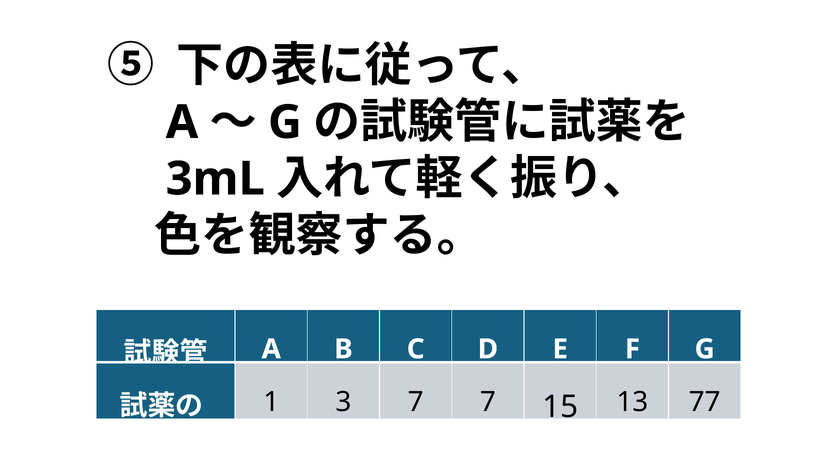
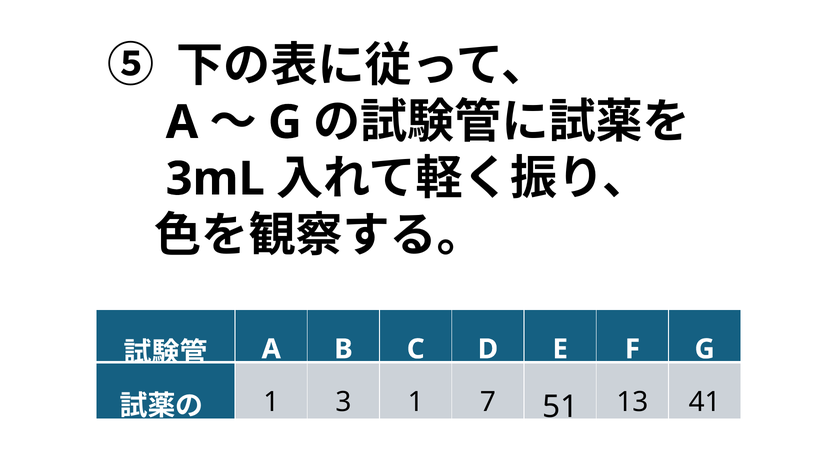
3 7: 7 -> 1 (416, 402)
15: 15 -> 51 (560, 407)
77: 77 -> 41 (705, 402)
